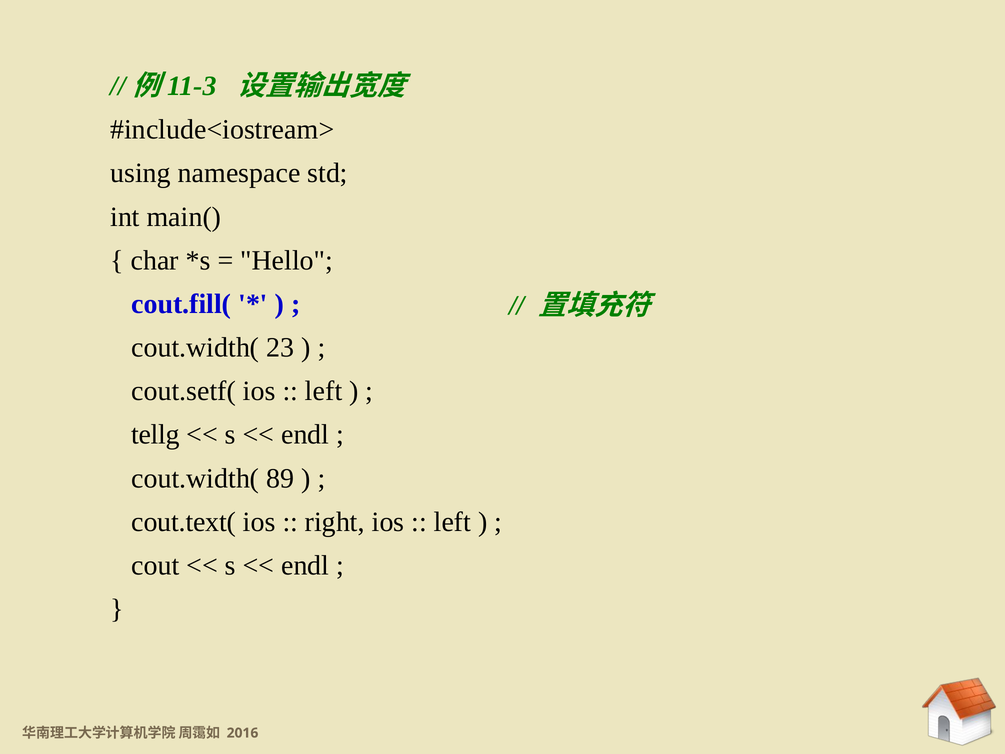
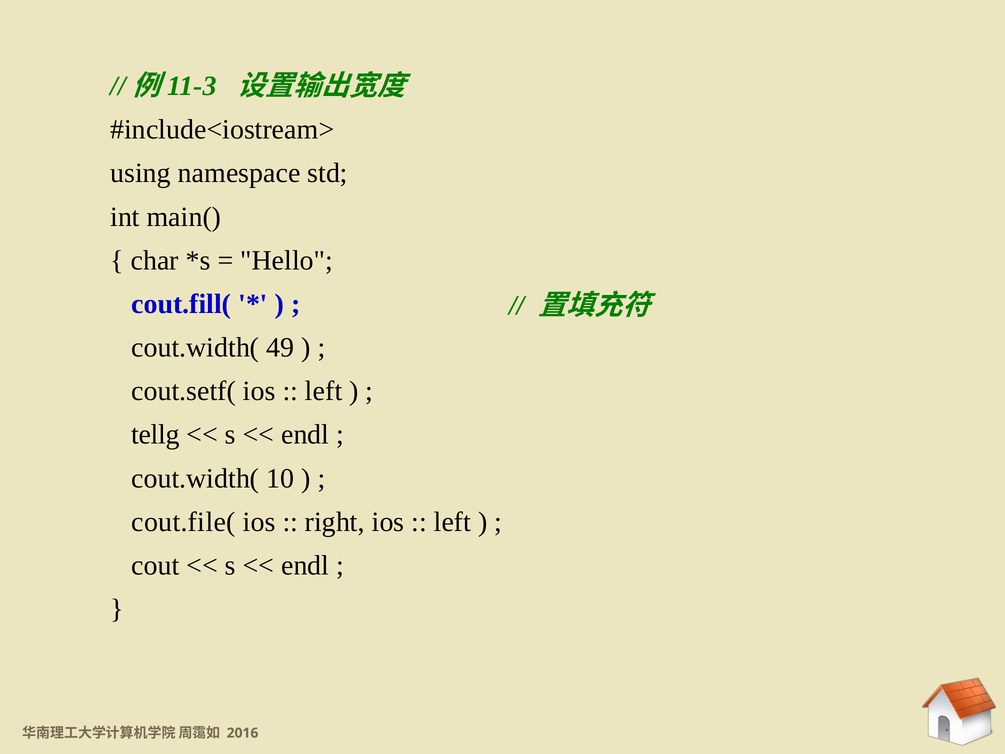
23: 23 -> 49 (280, 347)
89: 89 -> 10 (280, 478)
cout.text(: cout.text( -> cout.file( (183, 522)
